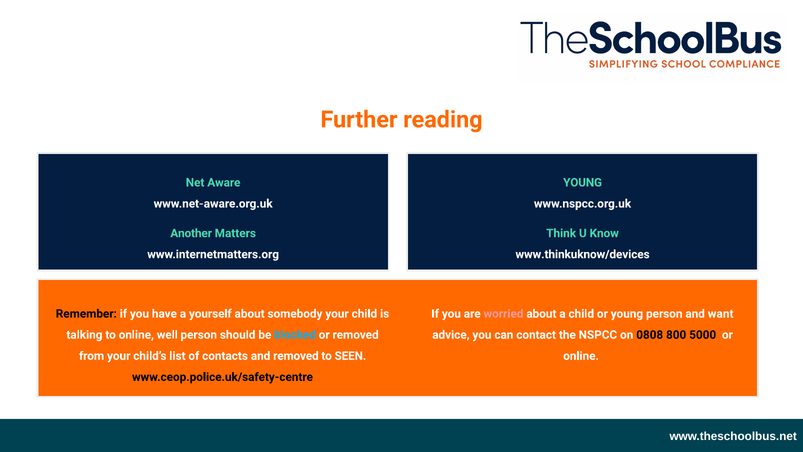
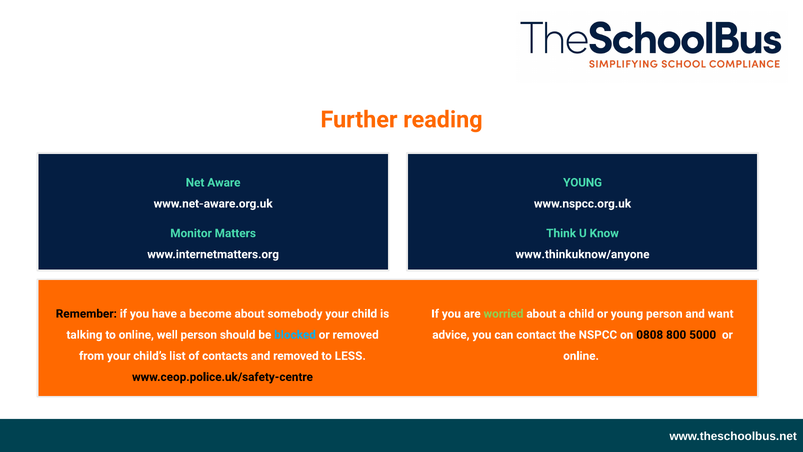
Another: Another -> Monitor (191, 233)
www.thinkuknow/devices: www.thinkuknow/devices -> www.thinkuknow/anyone (582, 254)
yourself: yourself -> become (210, 314)
worried colour: pink -> light green (503, 314)
SEEN: SEEN -> LESS (350, 356)
